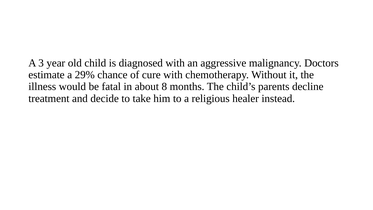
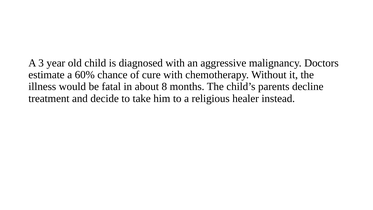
29%: 29% -> 60% (85, 75)
